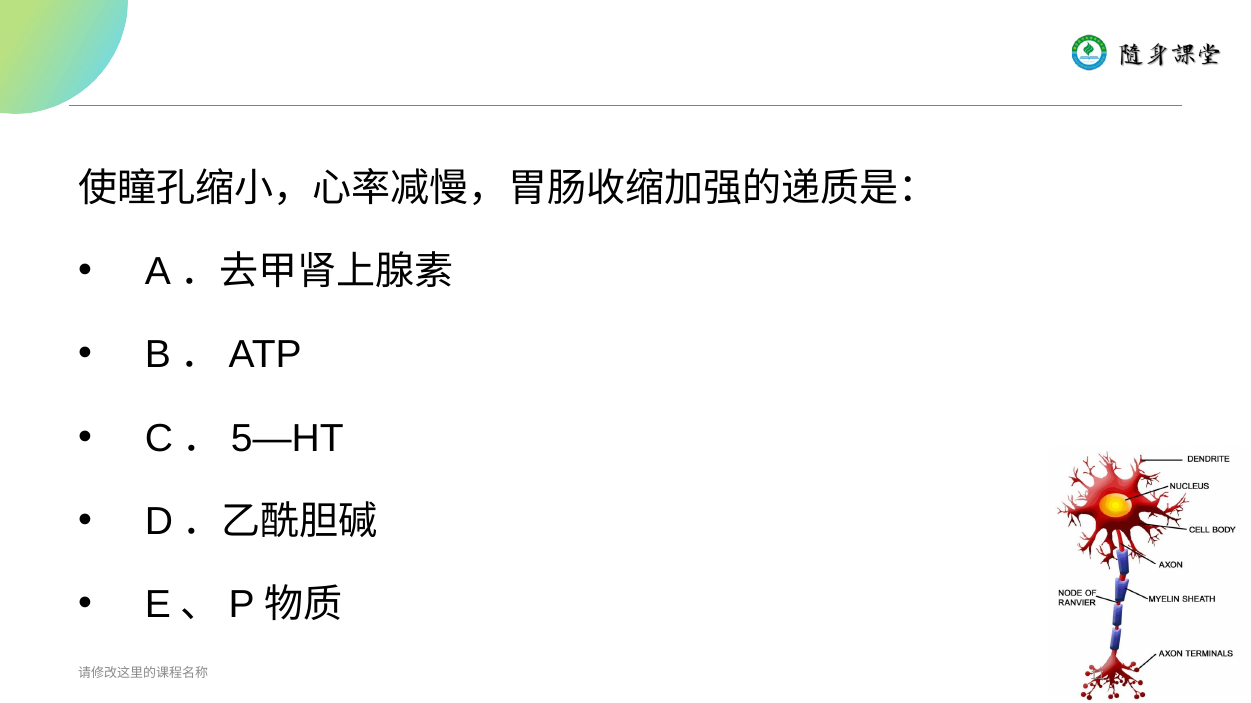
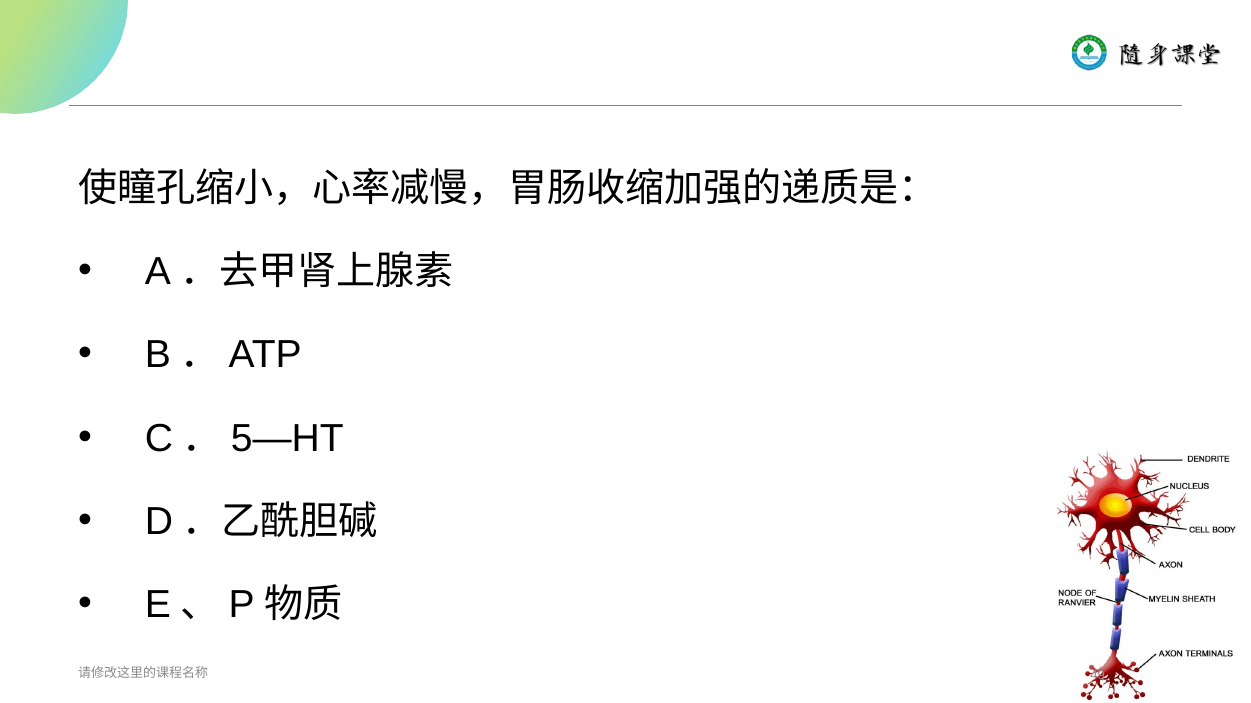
11: 11 -> 49 (1098, 675)
